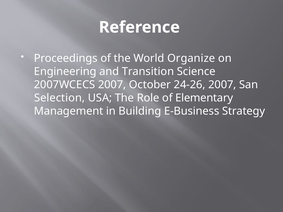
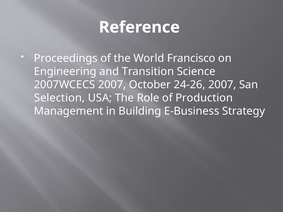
Organize: Organize -> Francisco (191, 58)
Elementary: Elementary -> Production (204, 98)
